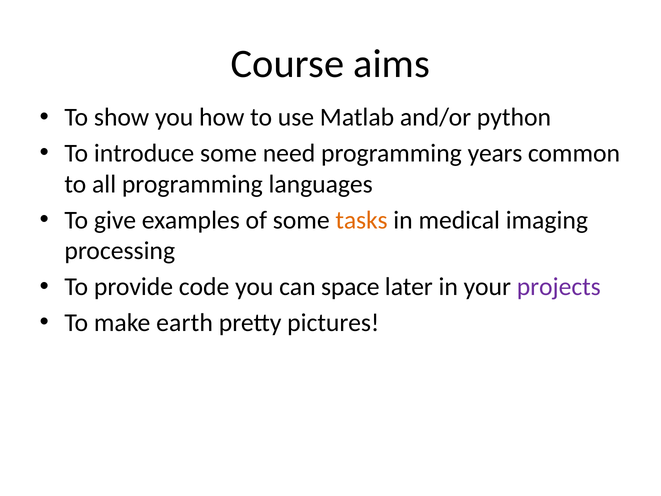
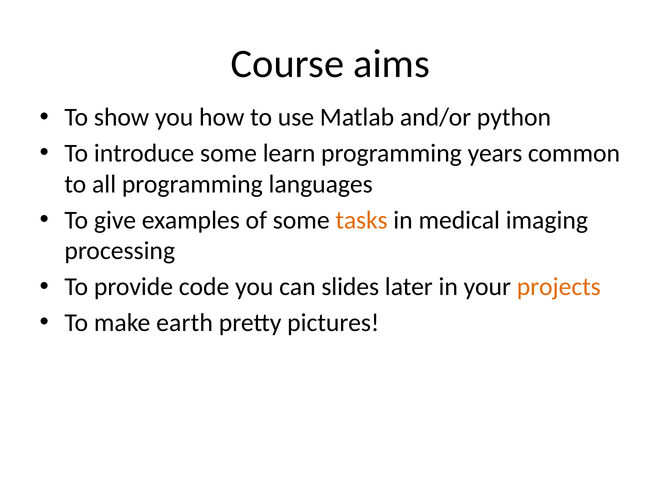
need: need -> learn (289, 153)
space: space -> slides (350, 287)
projects colour: purple -> orange (559, 287)
